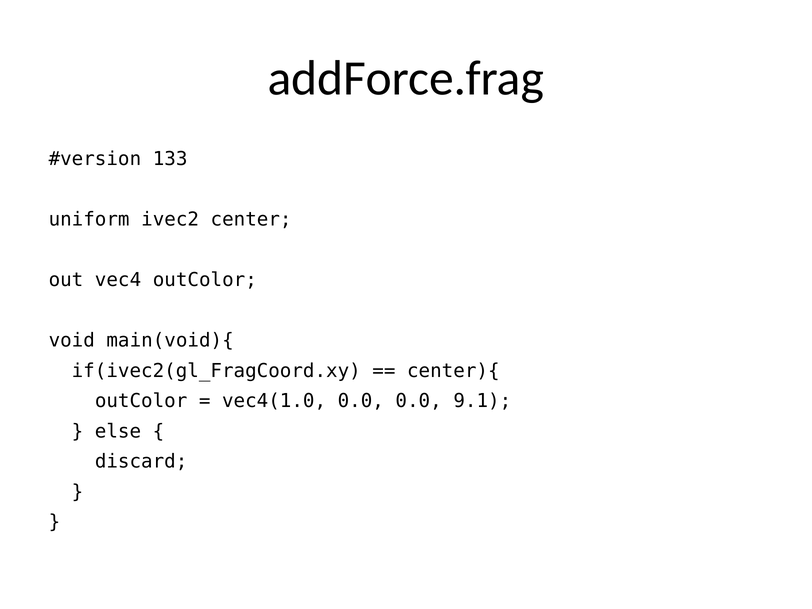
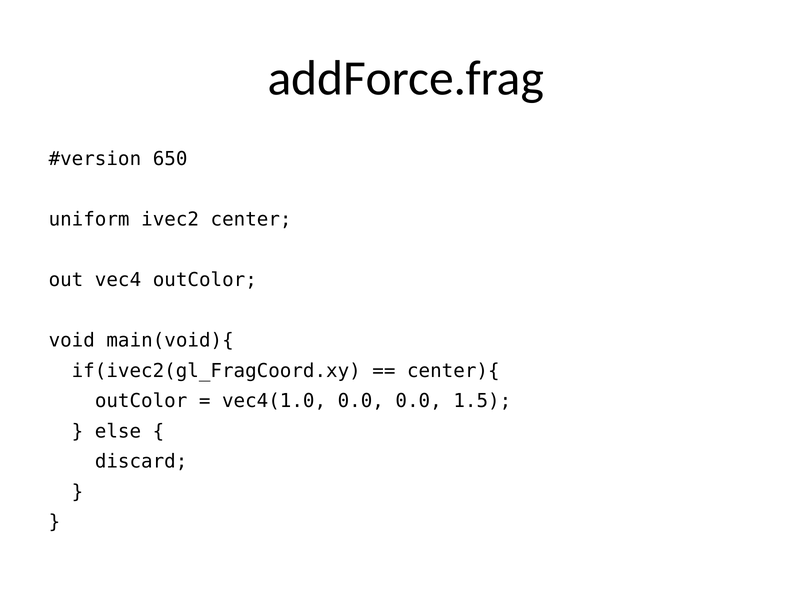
133: 133 -> 650 (170, 159)
9.1: 9.1 -> 1.5 (482, 401)
